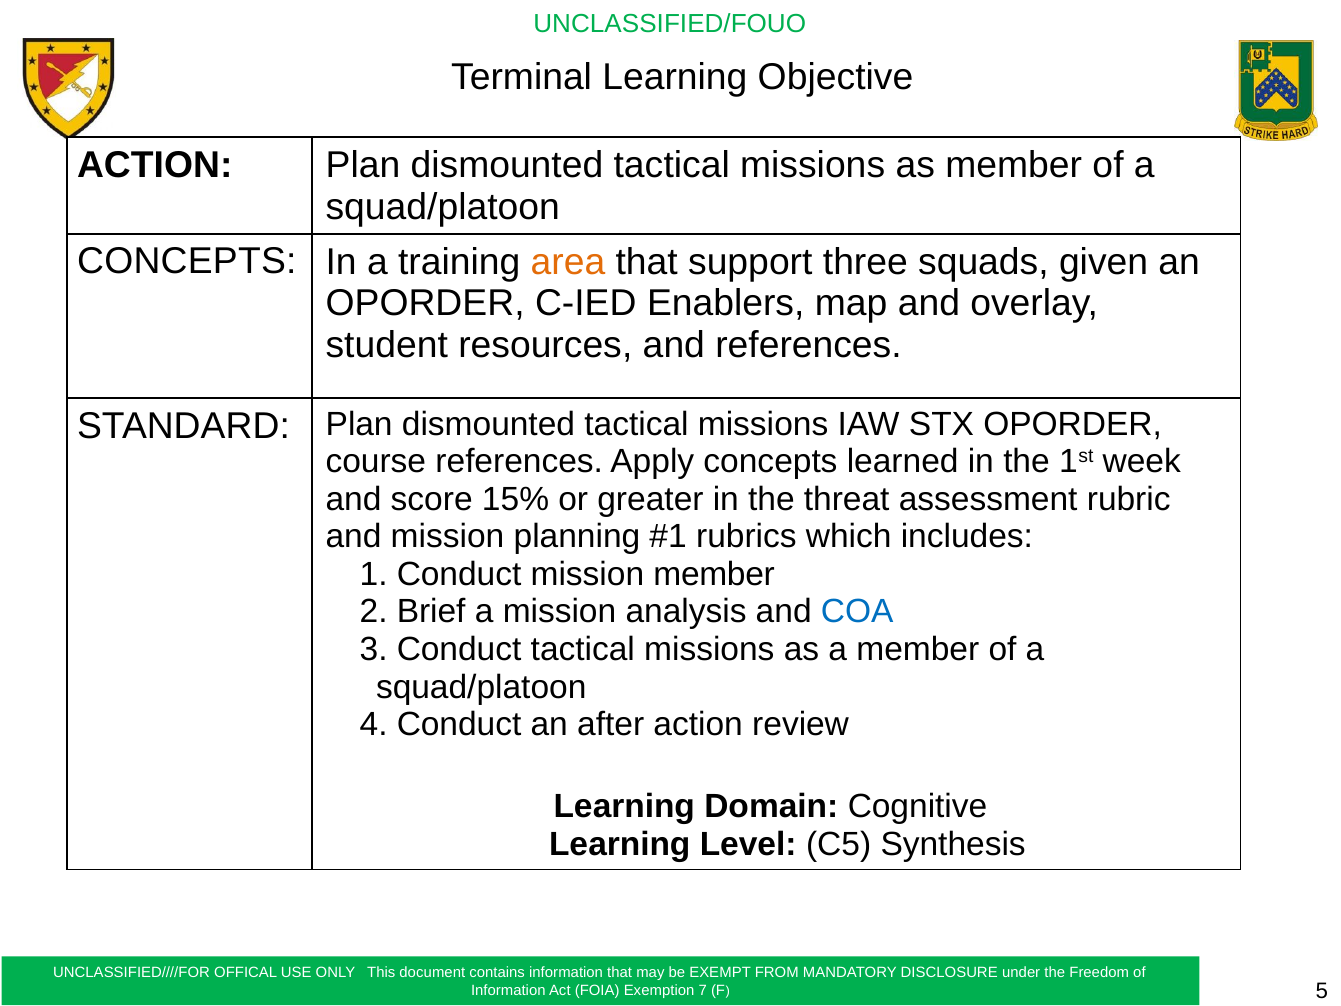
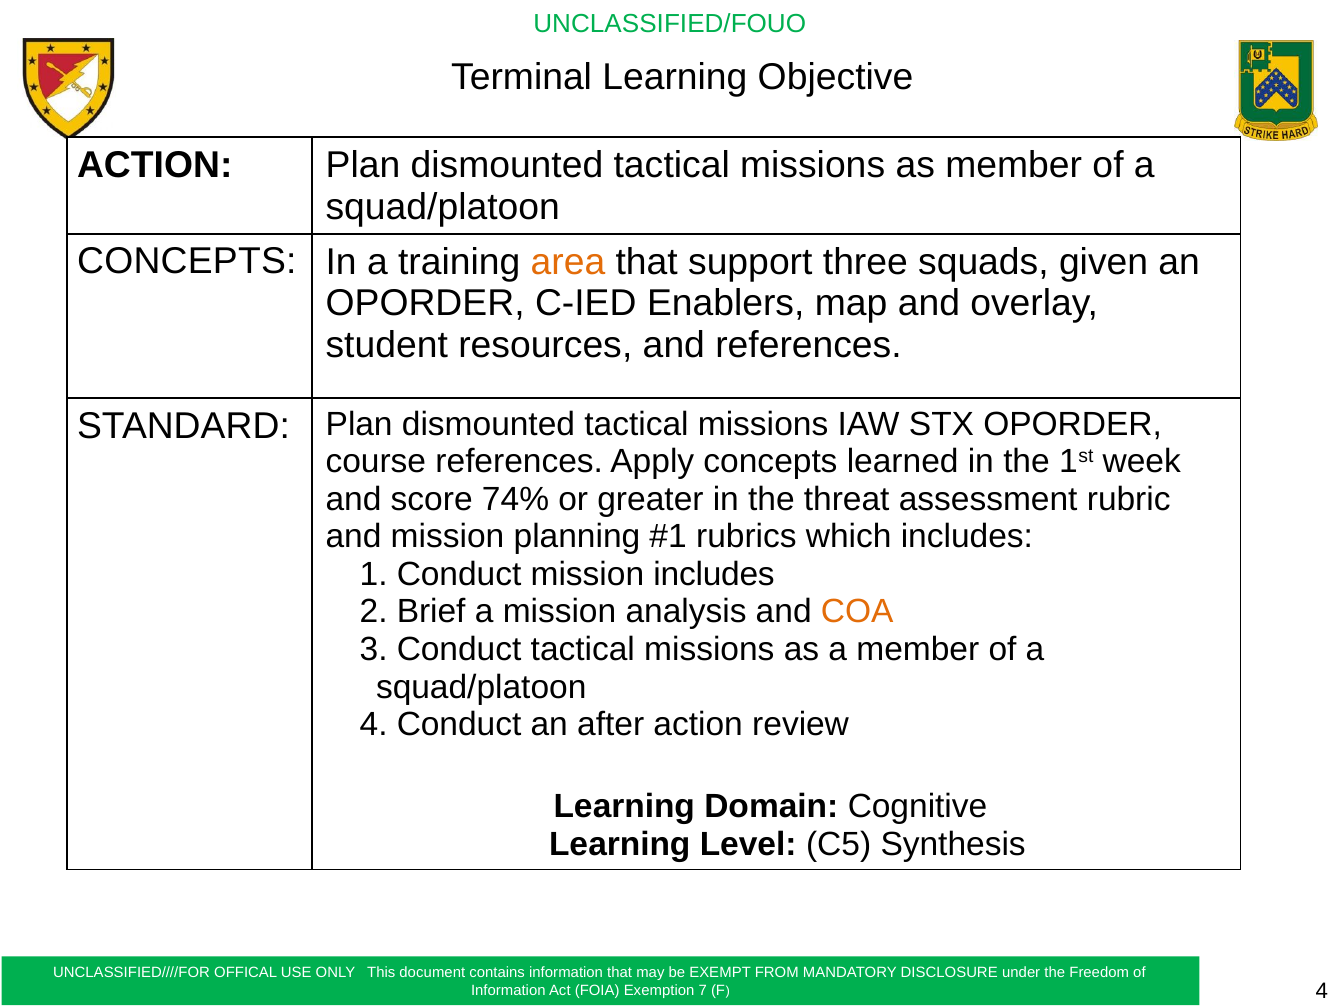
15%: 15% -> 74% (516, 499)
mission member: member -> includes (714, 574)
COA colour: blue -> orange (857, 612)
5: 5 -> 4 (1322, 991)
